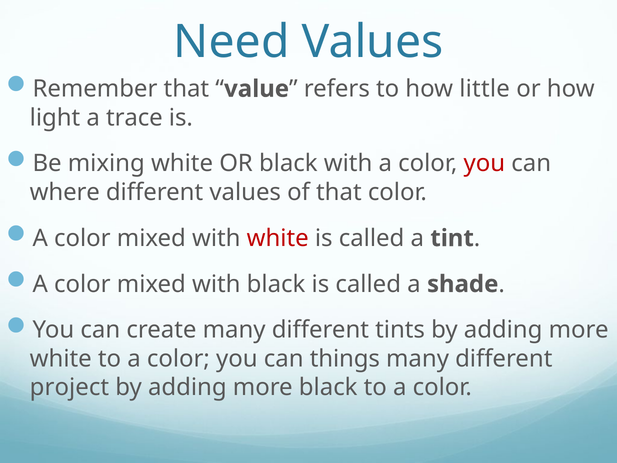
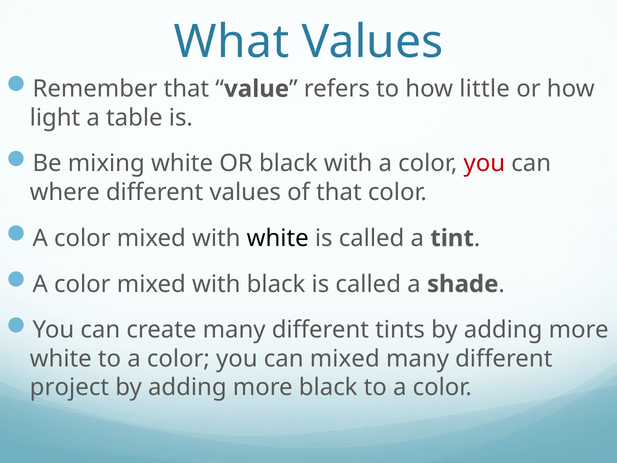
Need: Need -> What (231, 42)
trace: trace -> table (134, 118)
white colour: red -> black (278, 238)
can things: things -> mixed (345, 359)
